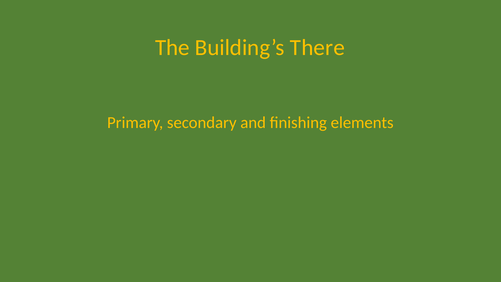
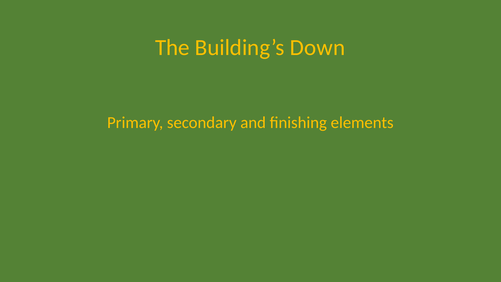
There: There -> Down (317, 48)
